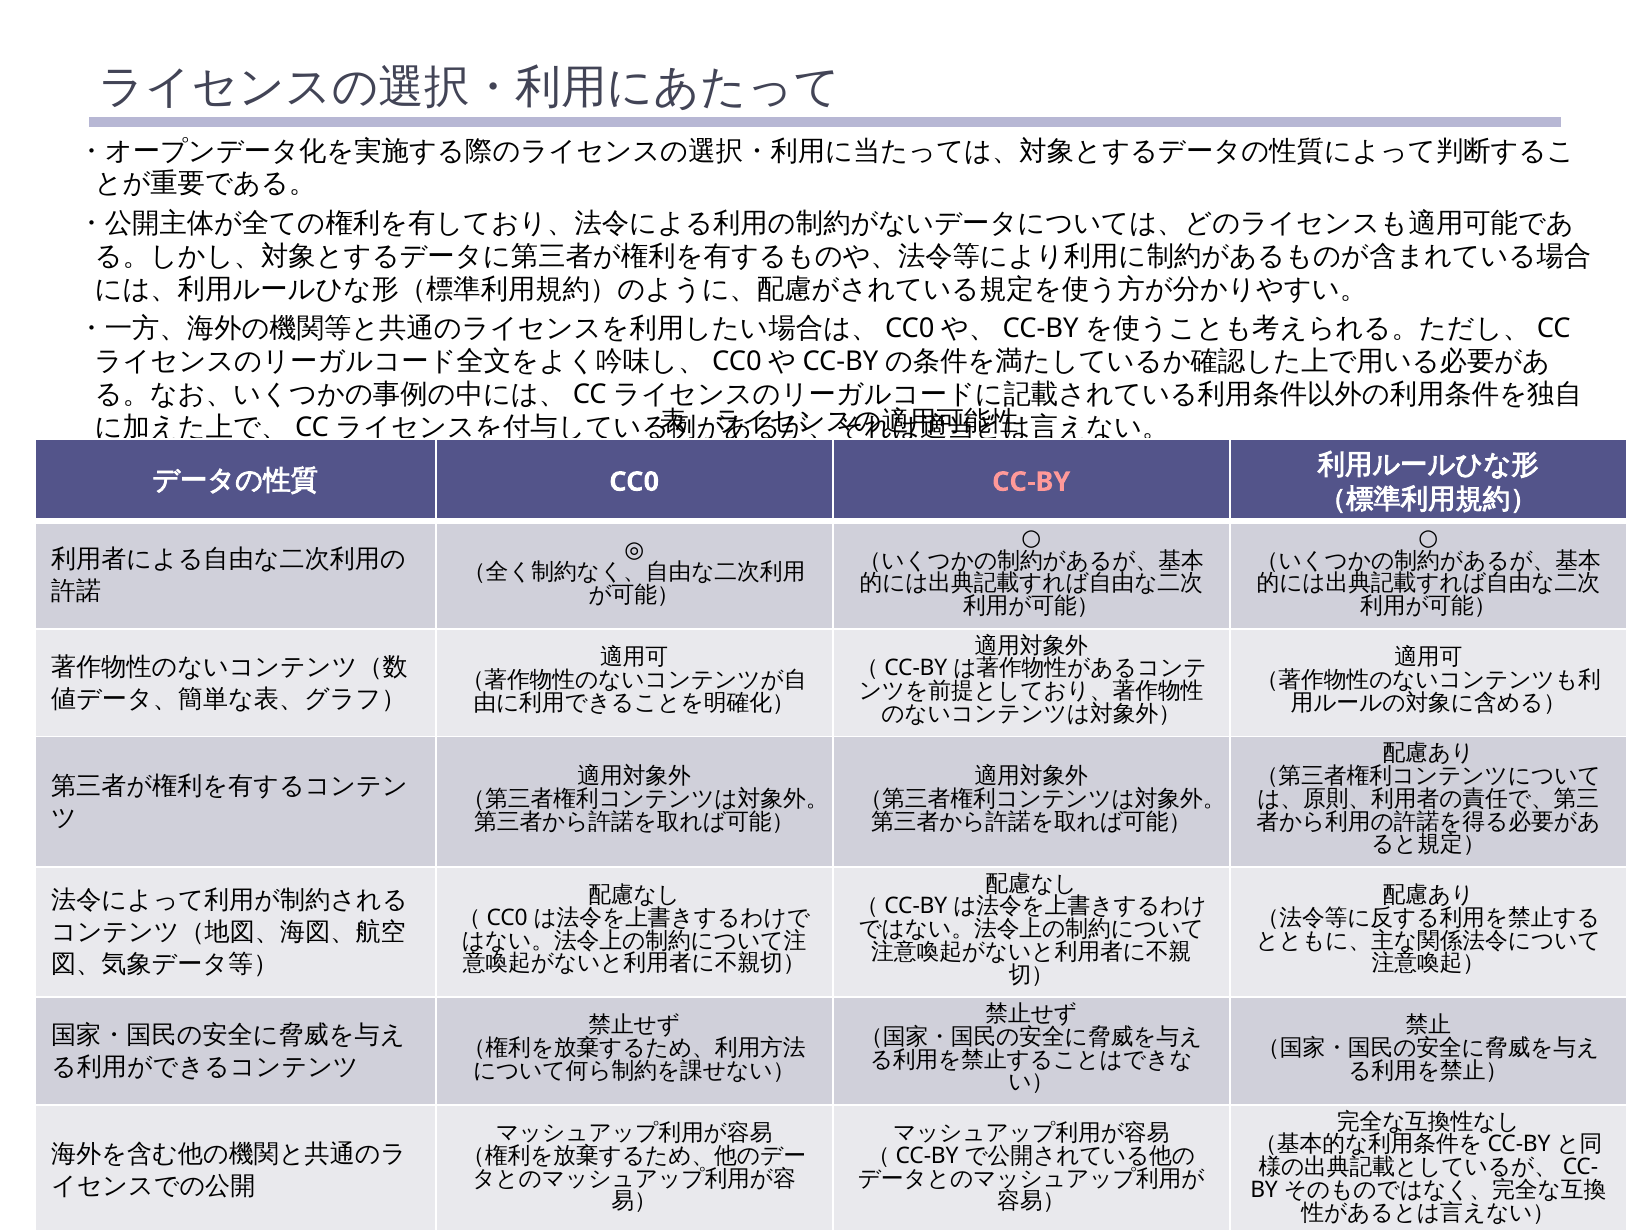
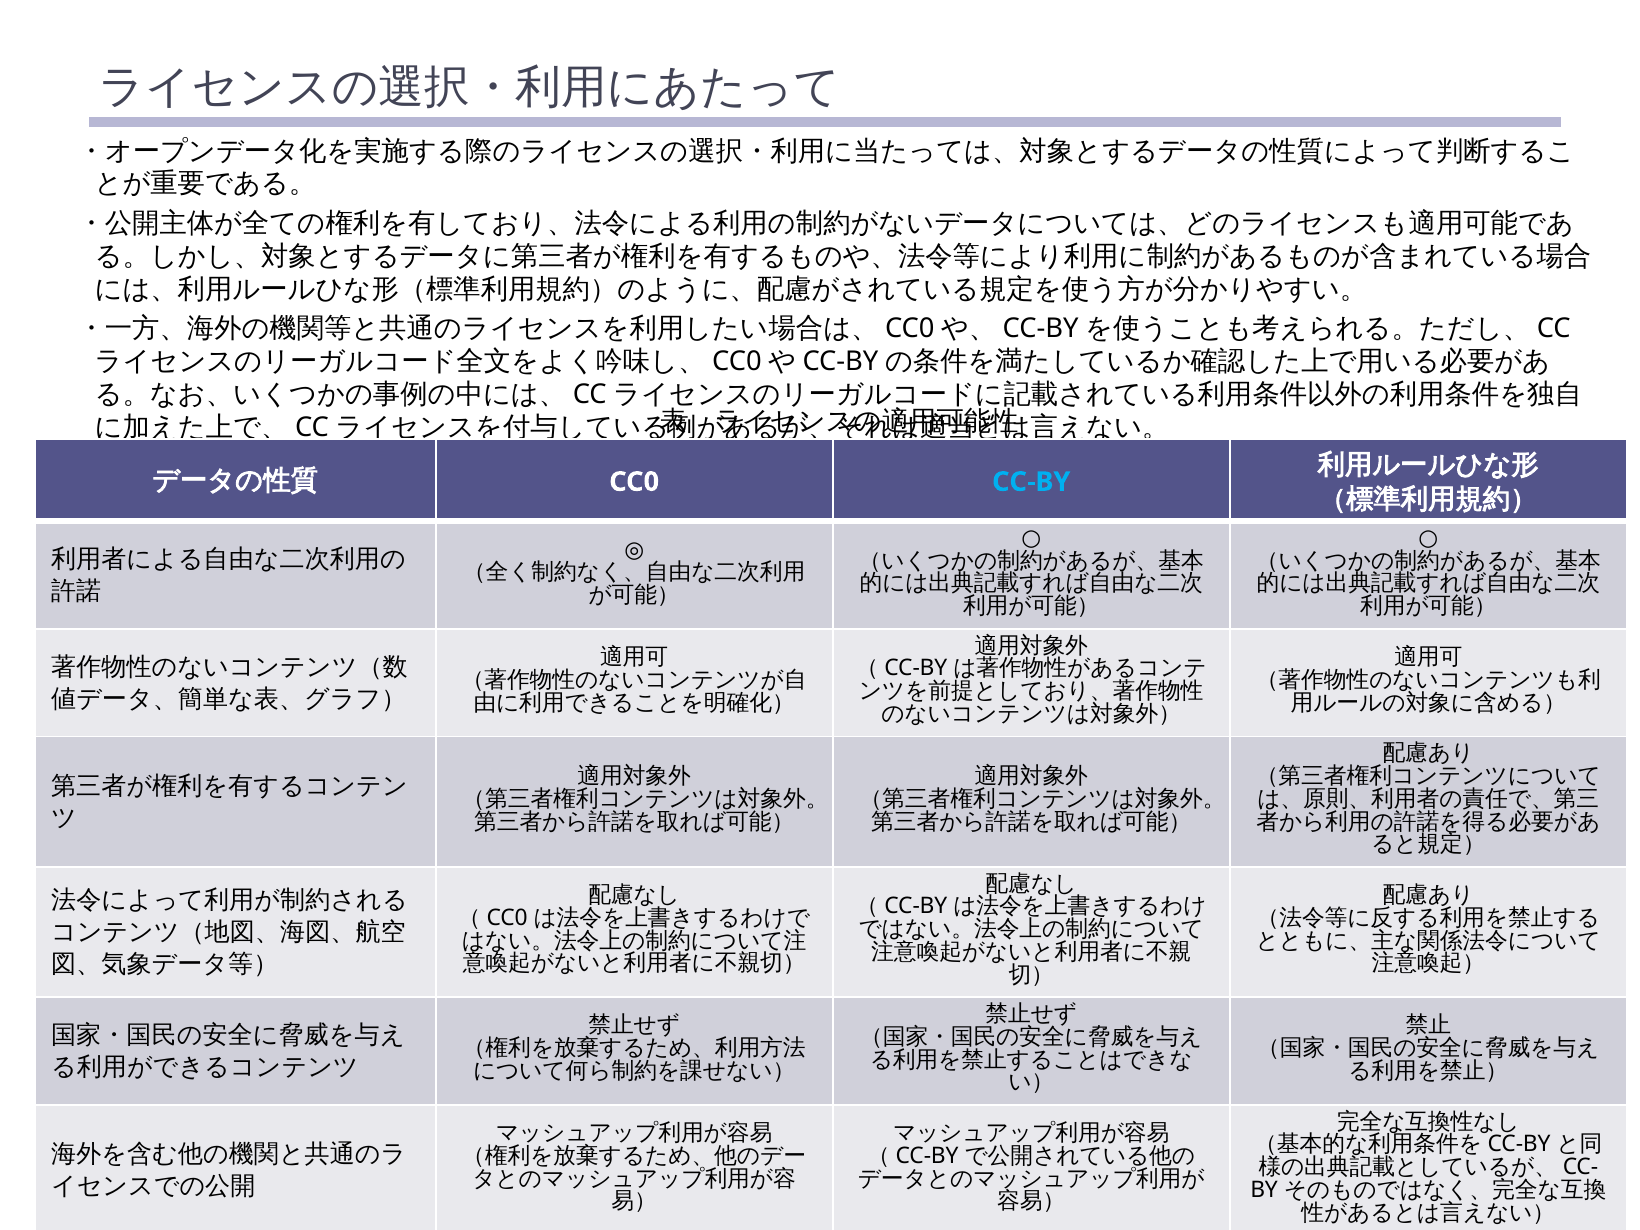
CC-BY colour: pink -> light blue (1031, 482)
